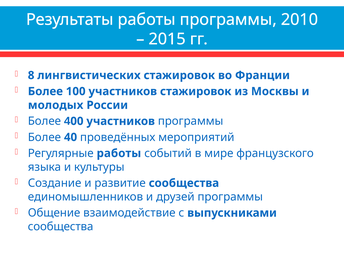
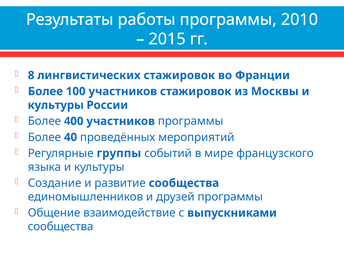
молодых: молодых -> культуры (56, 105)
Регулярные работы: работы -> группы (119, 153)
